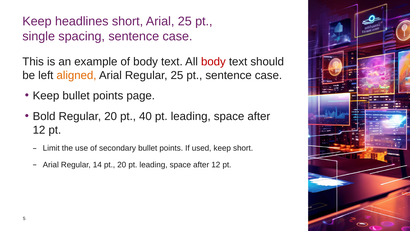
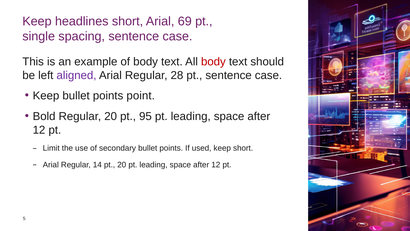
Arial 25: 25 -> 69 (185, 21)
aligned colour: orange -> purple (77, 75)
Regular 25: 25 -> 28 (177, 75)
page: page -> point (141, 96)
40: 40 -> 95 (145, 116)
